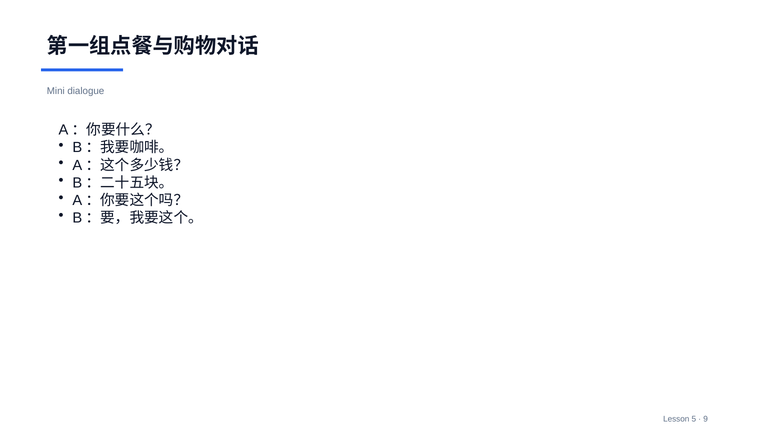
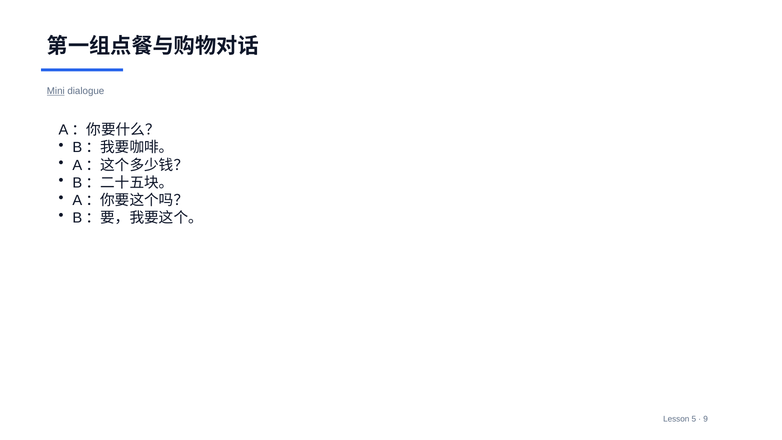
Mini underline: none -> present (56, 91)
